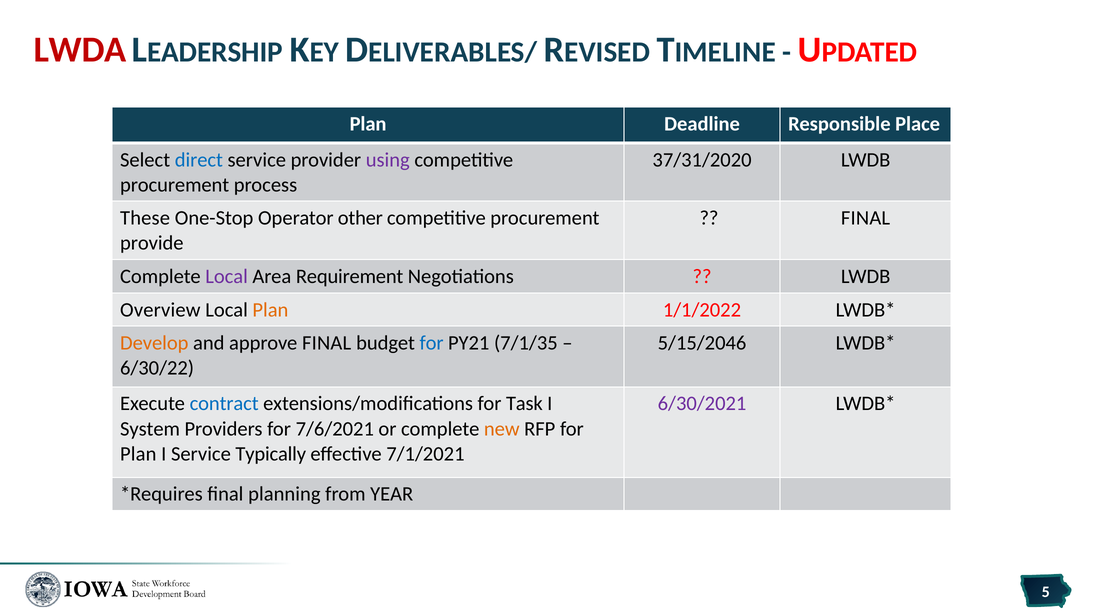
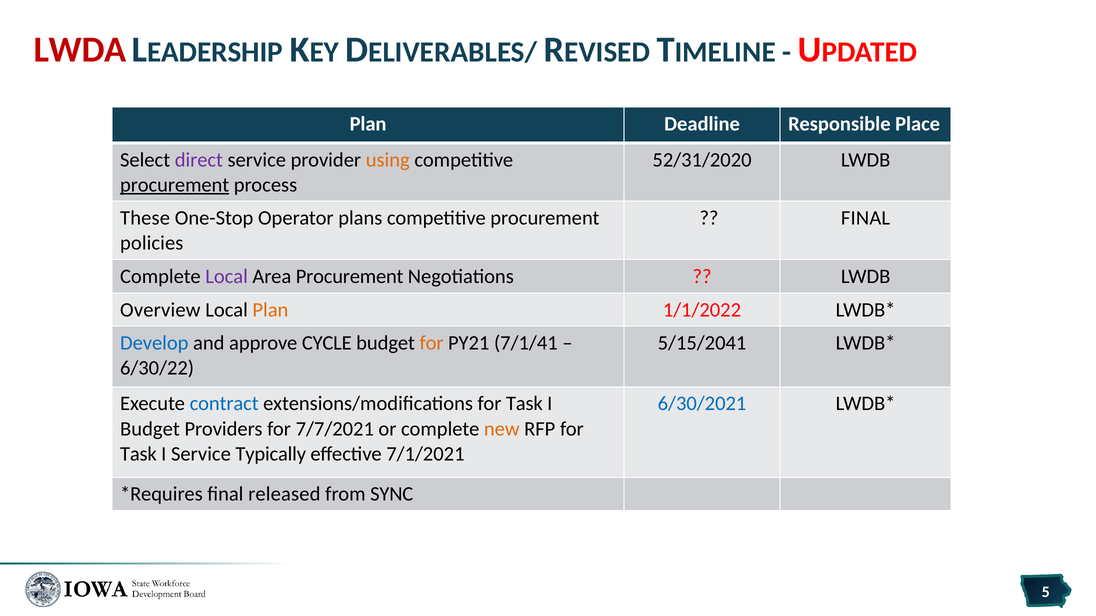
direct colour: blue -> purple (199, 160)
using colour: purple -> orange (388, 160)
37/31/2020: 37/31/2020 -> 52/31/2020 (702, 160)
procurement underline: none -> present (175, 185)
other: other -> plans (360, 218)
provide: provide -> policies (152, 243)
Area Requirement: Requirement -> Procurement (350, 277)
Develop colour: orange -> blue (154, 343)
approve FINAL: FINAL -> CYCLE (327, 343)
for colour: blue -> orange (432, 343)
7/1/35: 7/1/35 -> 7/1/41 (526, 343)
5/15/2046: 5/15/2046 -> 5/15/2041 (702, 343)
6/30/2021 colour: purple -> blue (702, 404)
System: System -> Budget (150, 429)
7/6/2021: 7/6/2021 -> 7/7/2021 (335, 429)
Plan: Plan -> Task (138, 454)
planning: planning -> released (284, 495)
YEAR: YEAR -> SYNC (392, 495)
